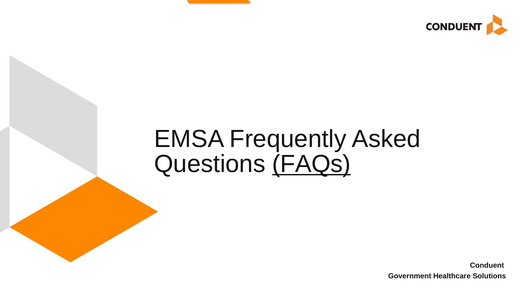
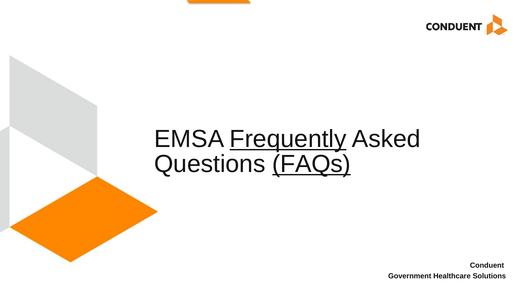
Frequently underline: none -> present (288, 139)
